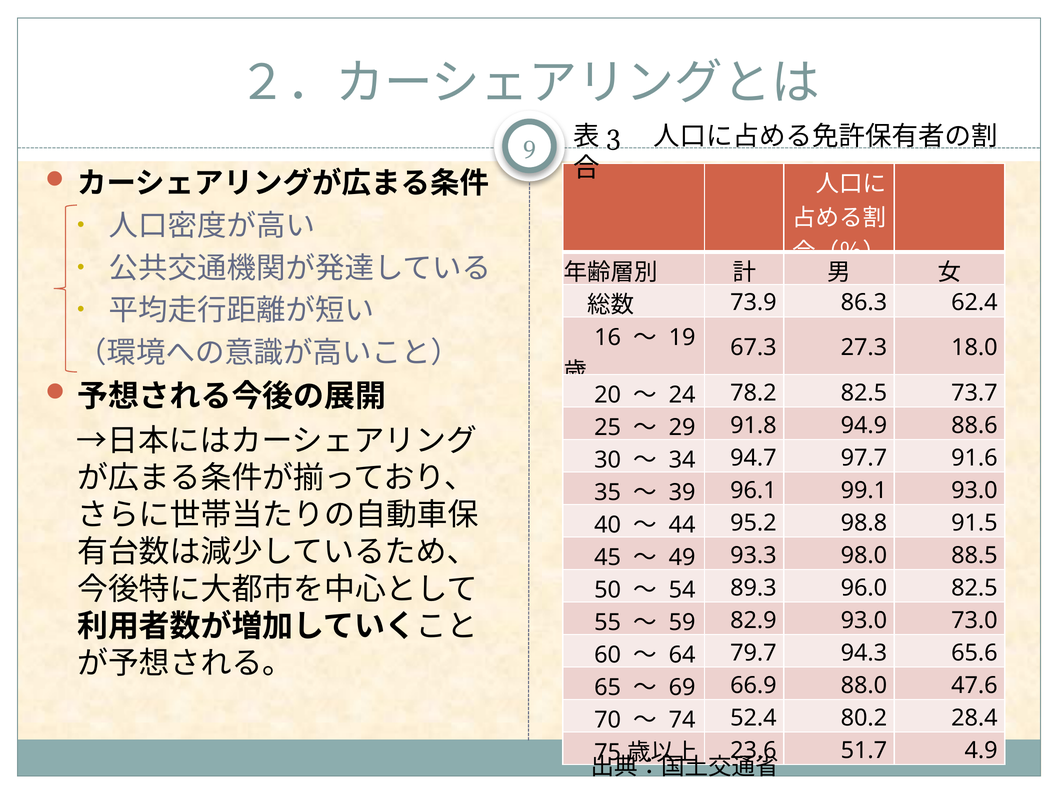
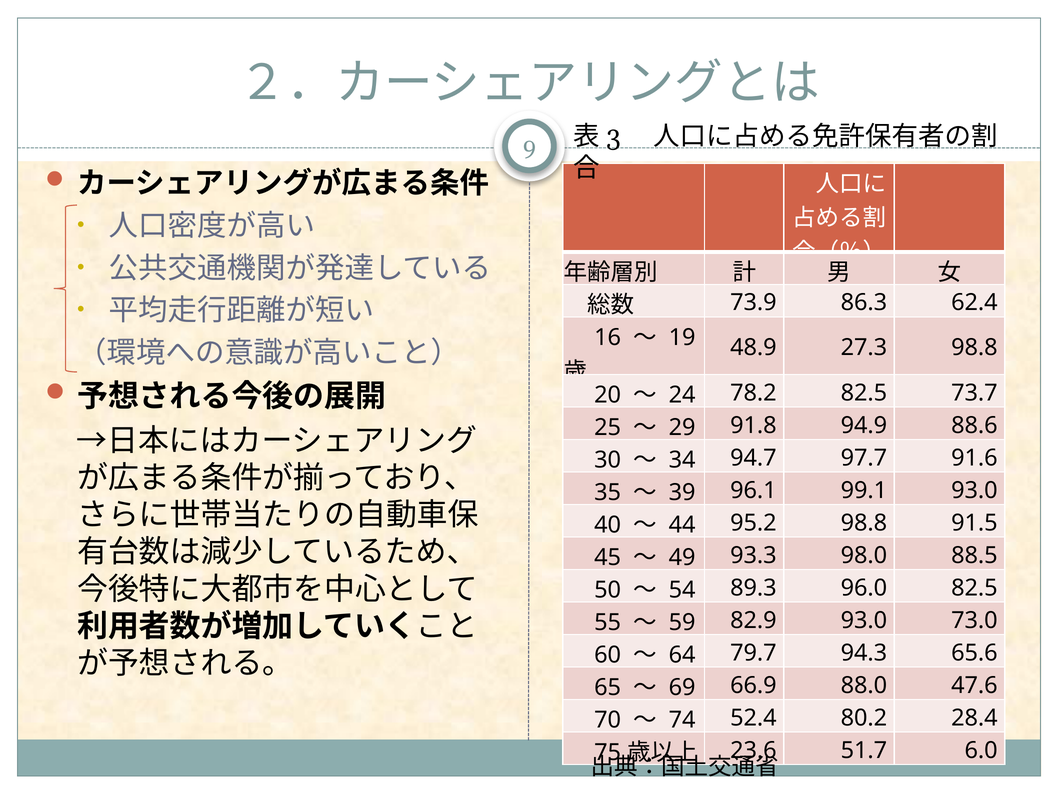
67.3: 67.3 -> 48.9 (753, 348)
27.3 18.0: 18.0 -> 98.8 (974, 348)
4.9: 4.9 -> 6.0 (981, 751)
